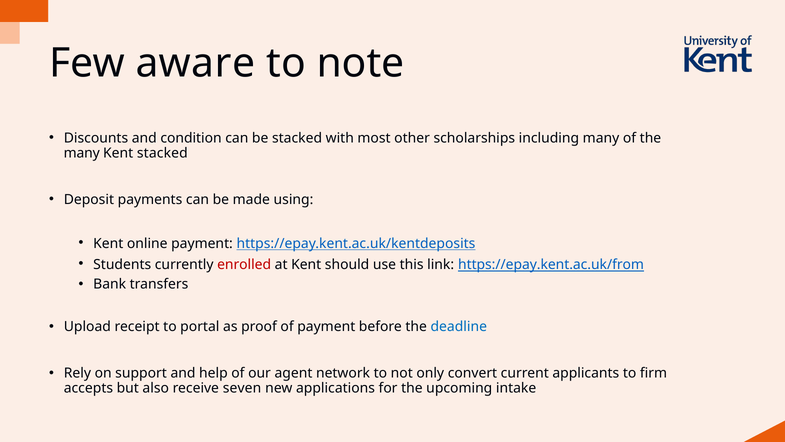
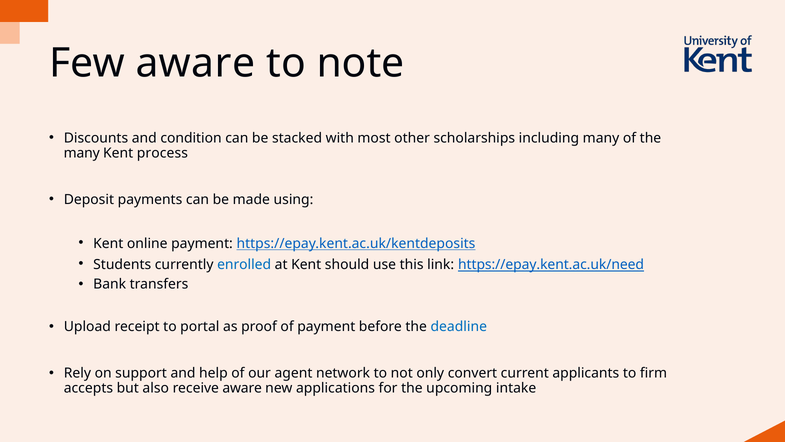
Kent stacked: stacked -> process (162, 153)
enrolled colour: red -> blue (244, 264)
https://epay.kent.ac.uk/from: https://epay.kent.ac.uk/from -> https://epay.kent.ac.uk/need (551, 264)
receive seven: seven -> aware (242, 388)
